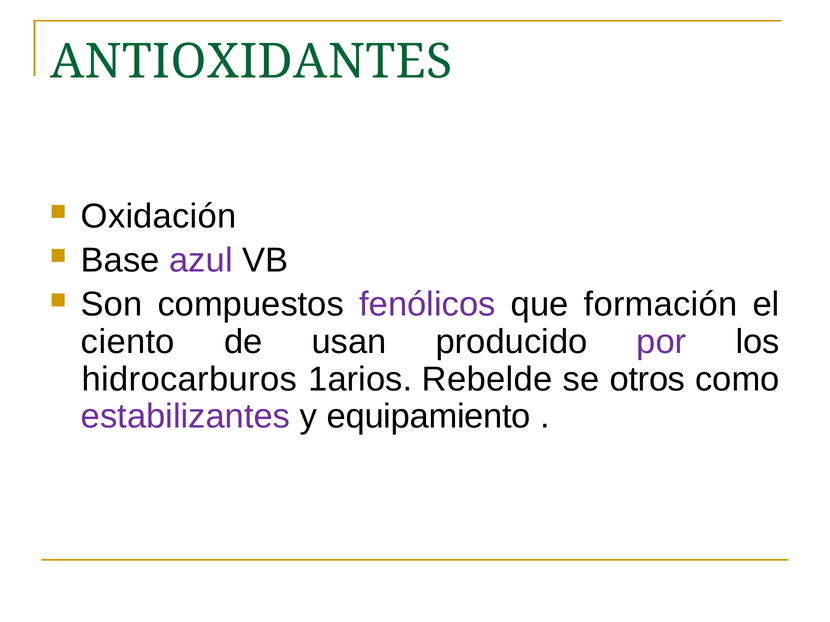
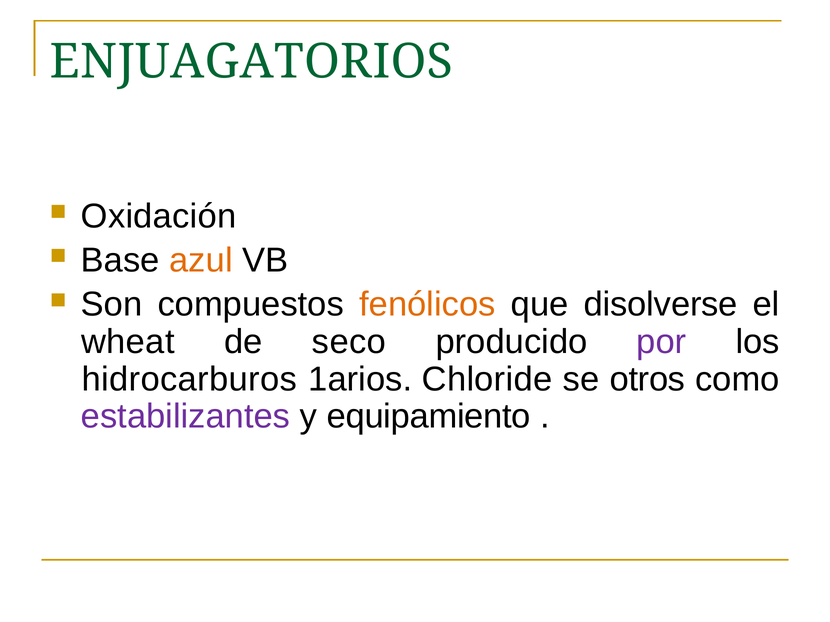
ANTIOXIDANTES: ANTIOXIDANTES -> ENJUAGATORIOS (252, 62)
azul colour: purple -> orange (201, 261)
fenólicos colour: purple -> orange (427, 305)
formación: formación -> disolverse (661, 305)
ciento: ciento -> wheat (128, 342)
usan: usan -> seco (349, 342)
Rebelde: Rebelde -> Chloride (487, 380)
